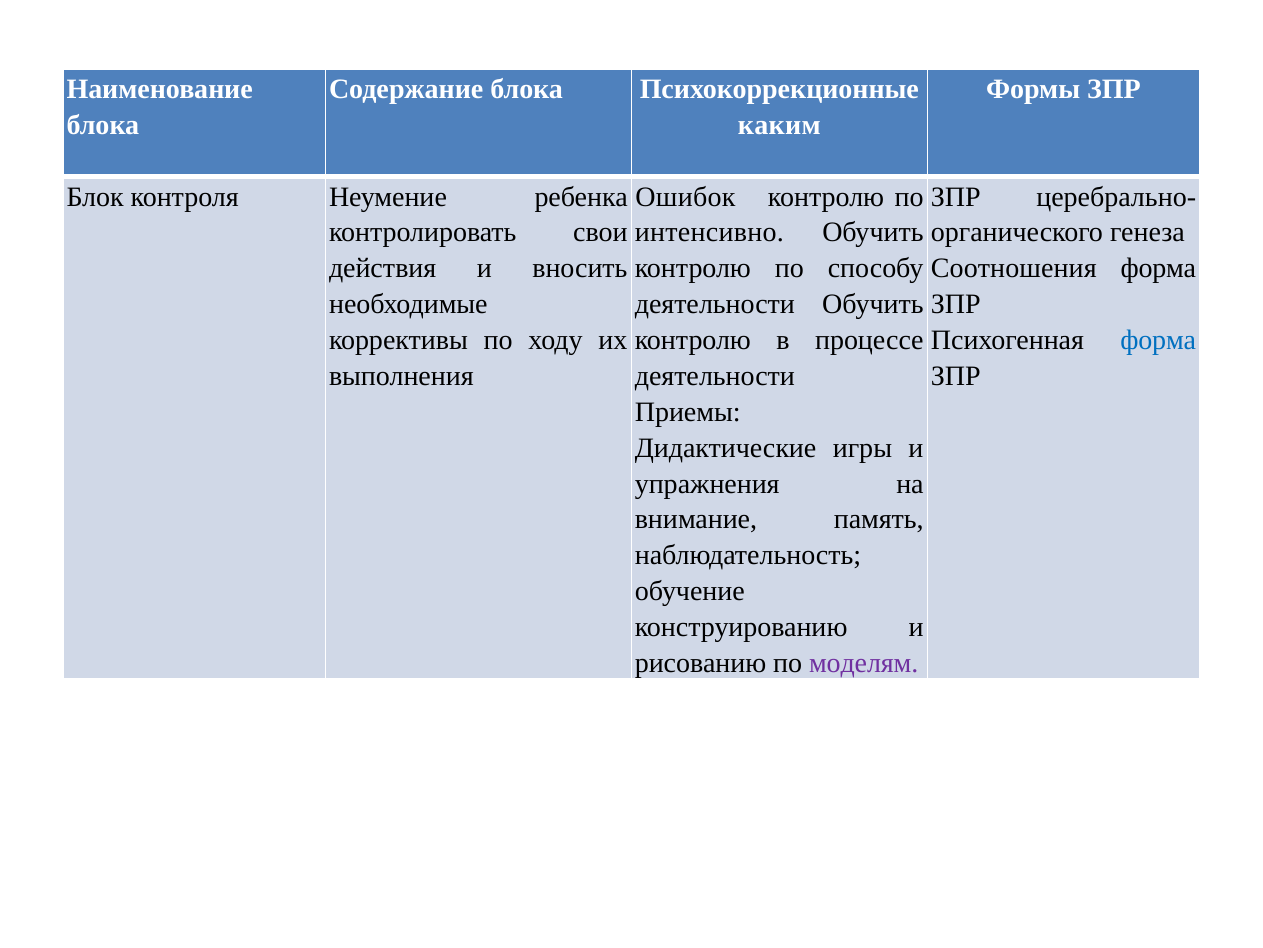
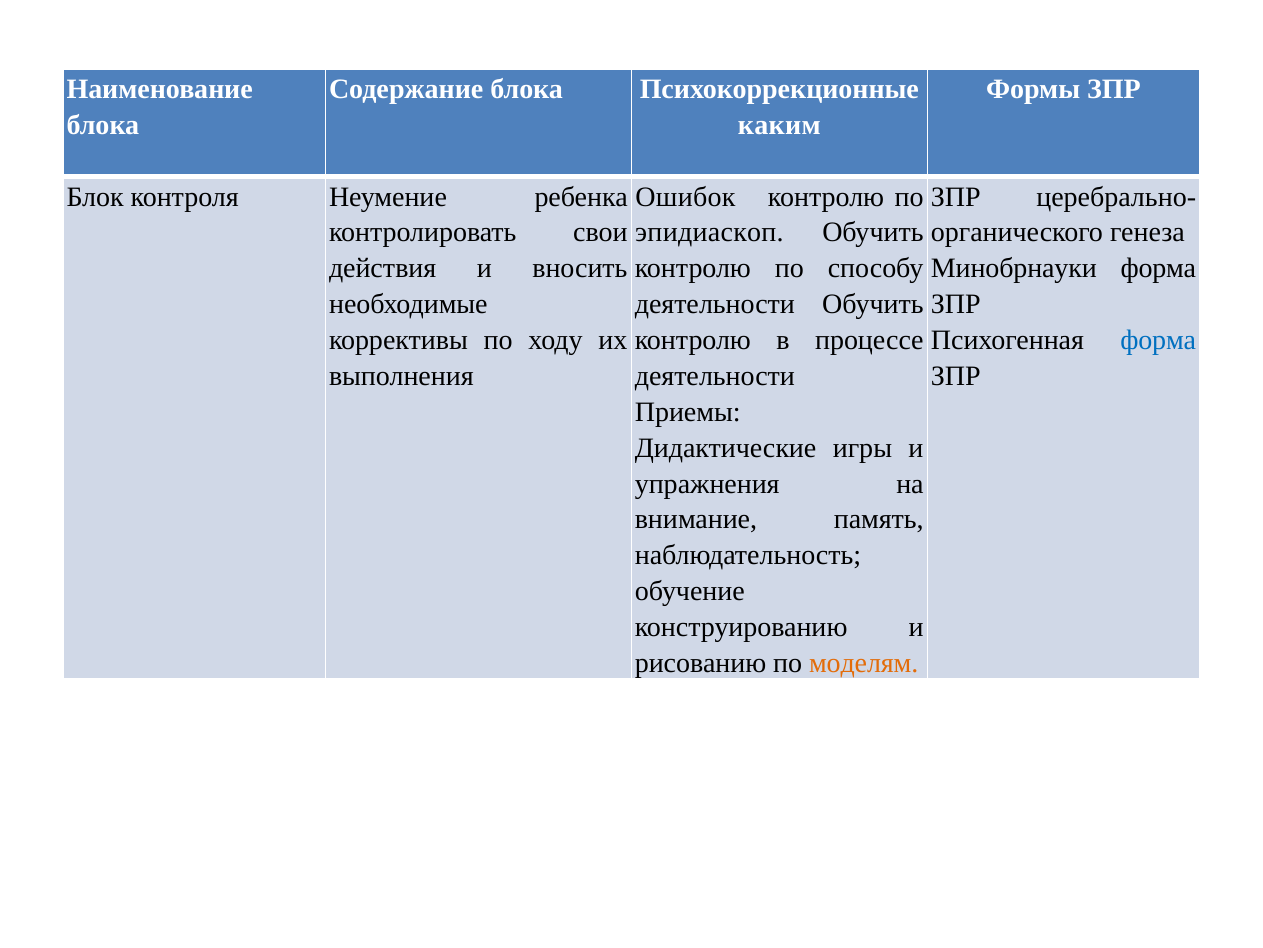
интенсивно: интенсивно -> эпидиаскоп (709, 233)
Соотношения: Соотношения -> Минобрнауки (1014, 268)
моделям colour: purple -> orange (864, 663)
